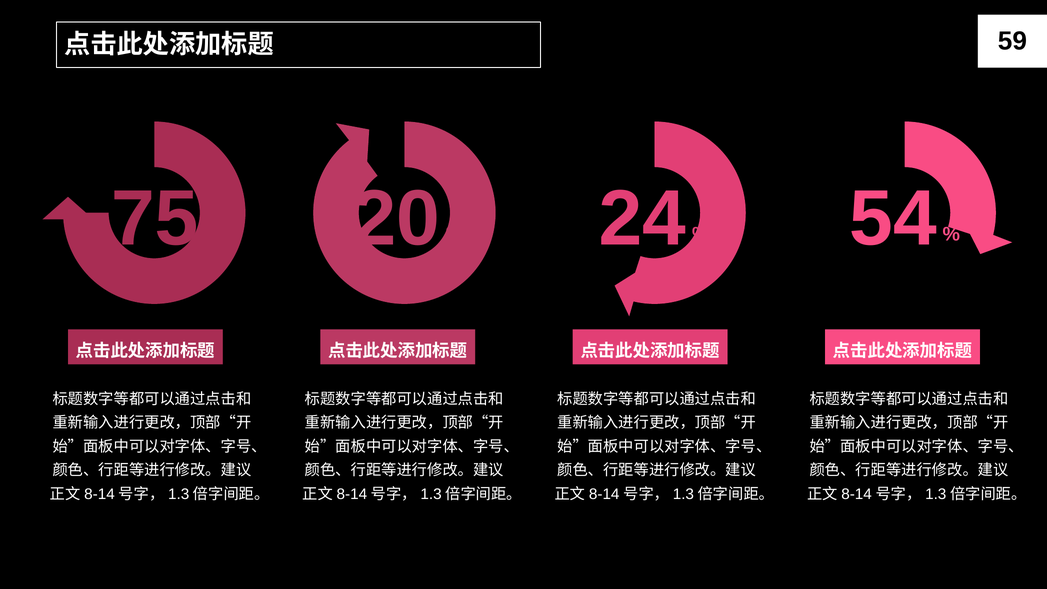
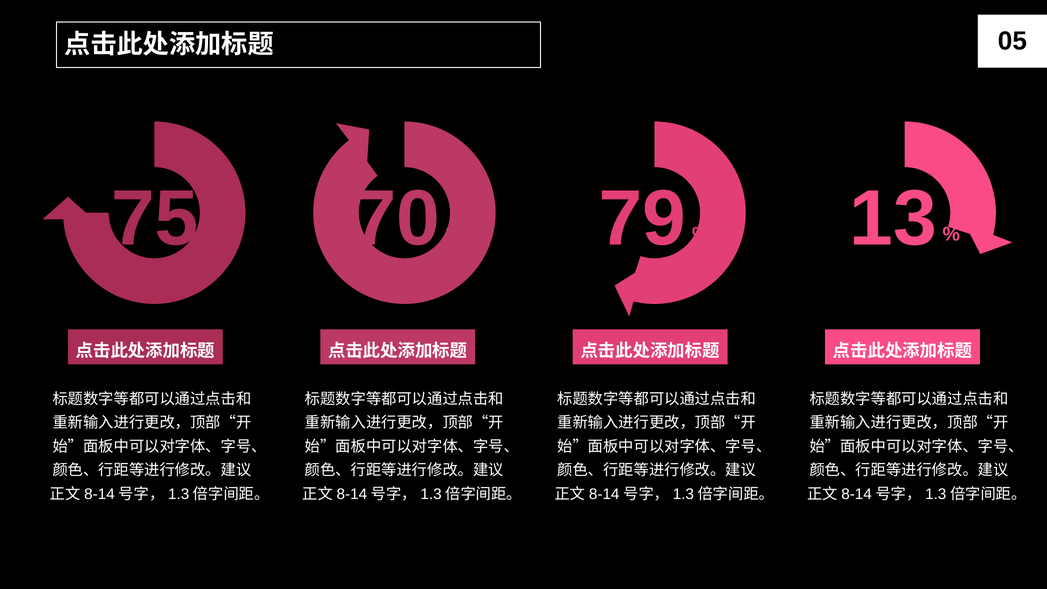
59: 59 -> 05 (1012, 41)
20: 20 -> 70 (396, 219)
24: 24 -> 79 (642, 219)
54: 54 -> 13 (893, 219)
